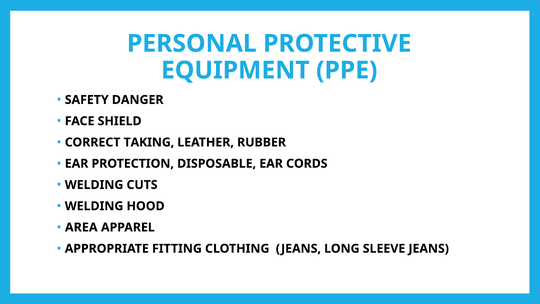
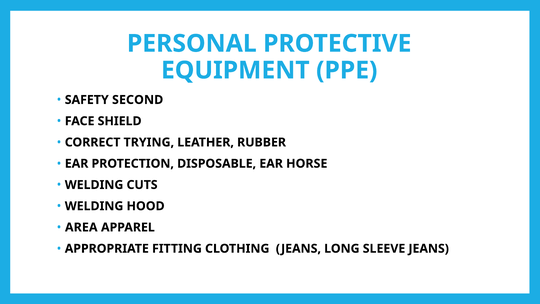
DANGER: DANGER -> SECOND (138, 100)
TAKING: TAKING -> TRYING (149, 142)
CORDS: CORDS -> HORSE (307, 163)
